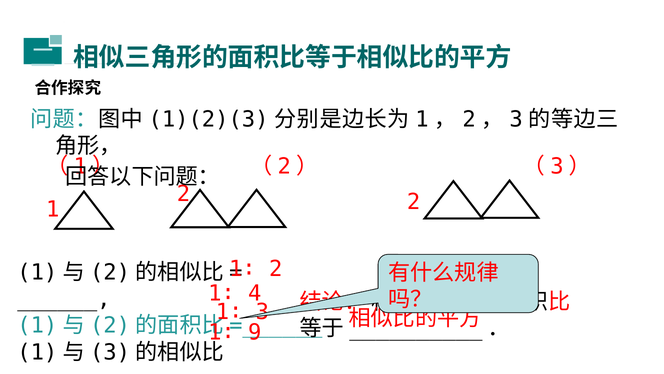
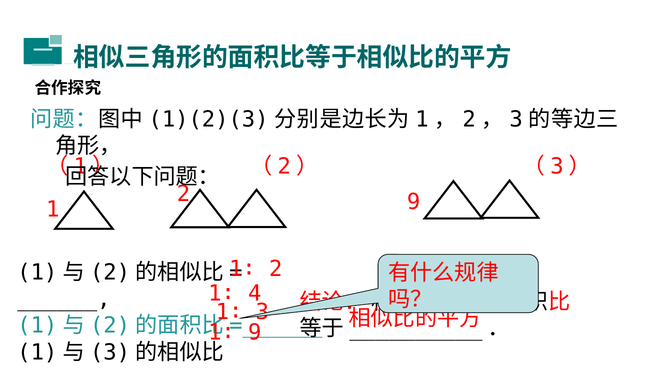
2 2: 2 -> 9 (414, 201)
